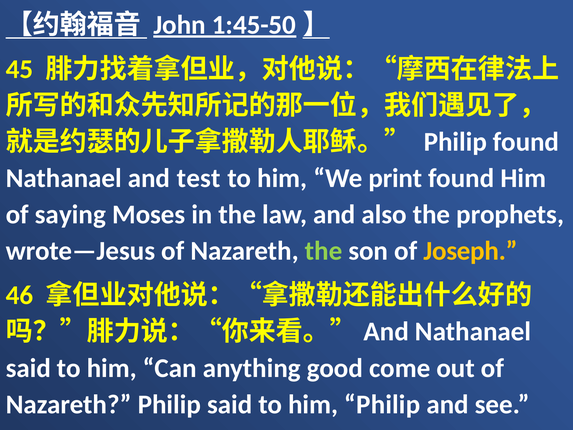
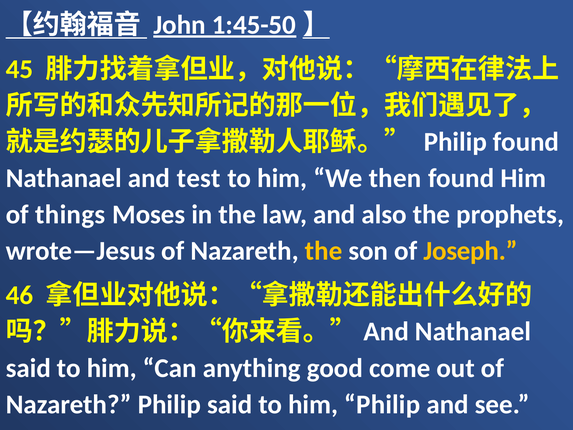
print: print -> then (395, 178)
saying: saying -> things (70, 215)
the colour: light green -> yellow (324, 251)
